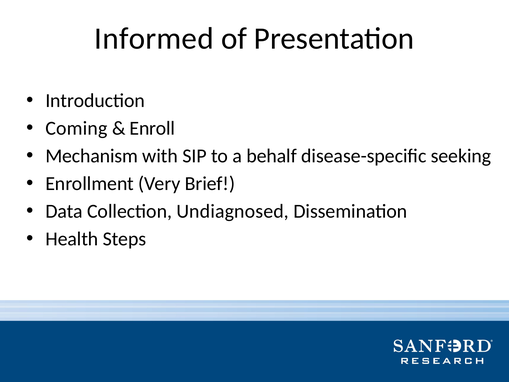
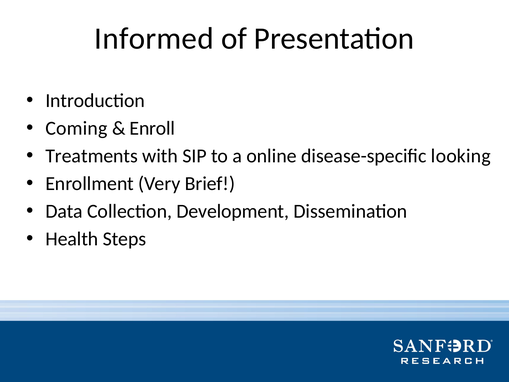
Mechanism: Mechanism -> Treatments (92, 156)
behalf: behalf -> online (272, 156)
seeking: seeking -> looking (461, 156)
Undiagnosed: Undiagnosed -> Development (233, 211)
